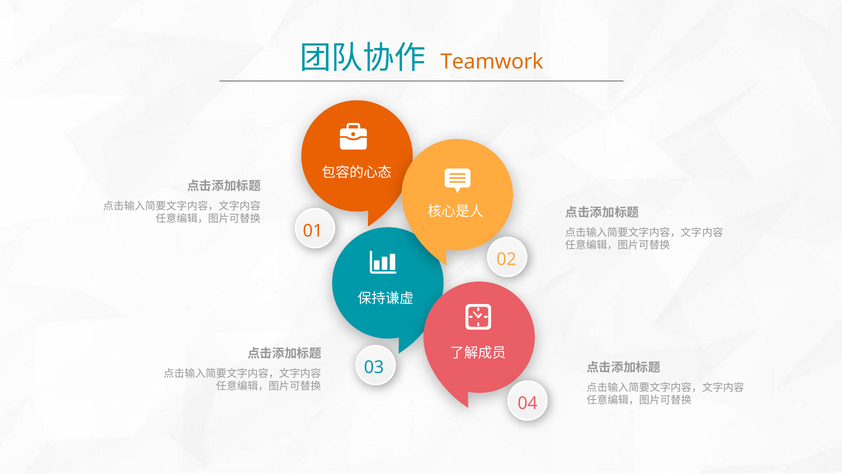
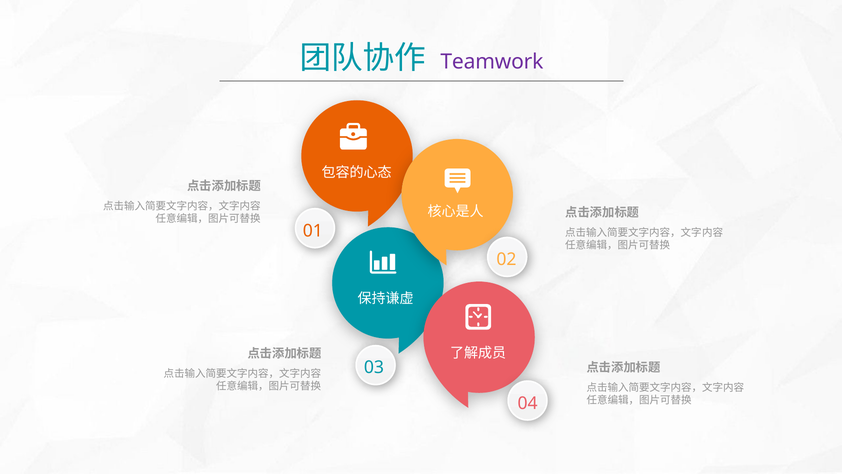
Teamwork colour: orange -> purple (492, 62)
